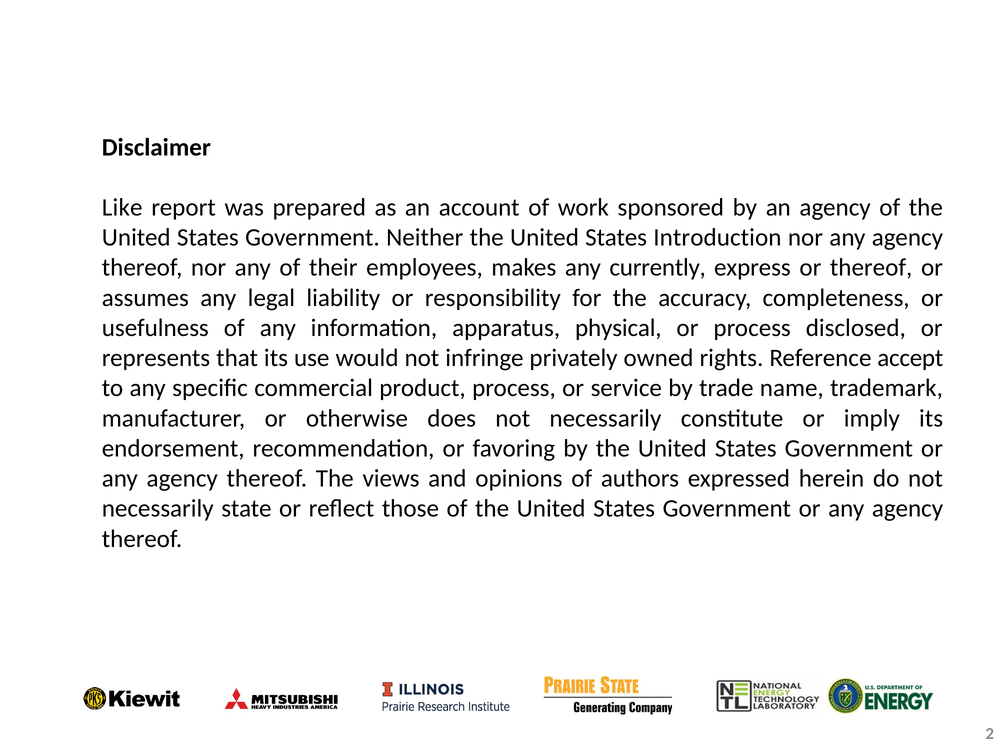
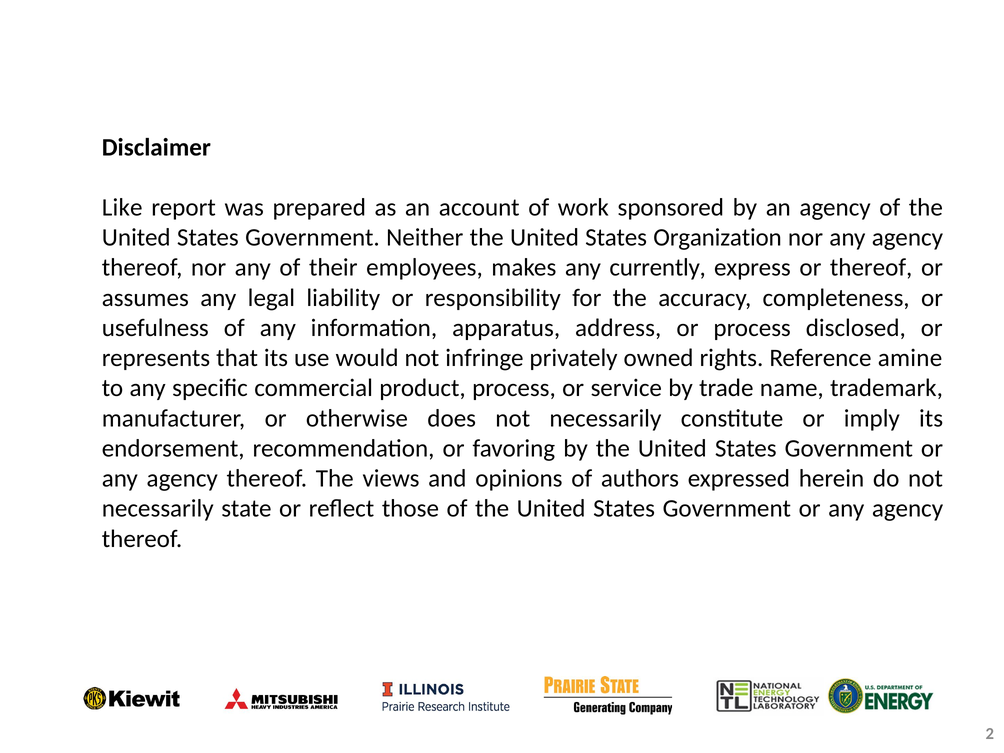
Introduction: Introduction -> Organization (718, 238)
physical: physical -> address (618, 328)
accept: accept -> amine (910, 358)
